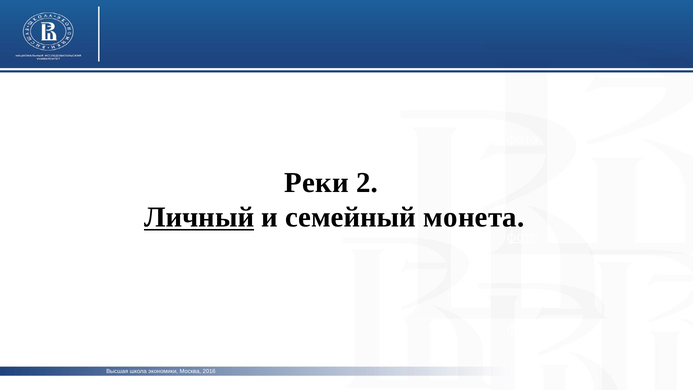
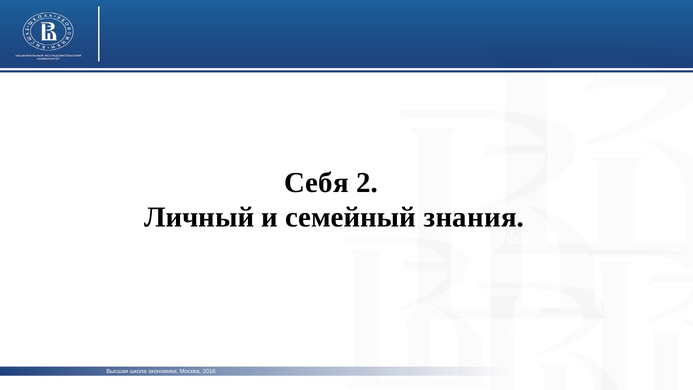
Реки: Реки -> Себя (317, 183)
Личный underline: present -> none (199, 217)
монета: монета -> знания (474, 217)
